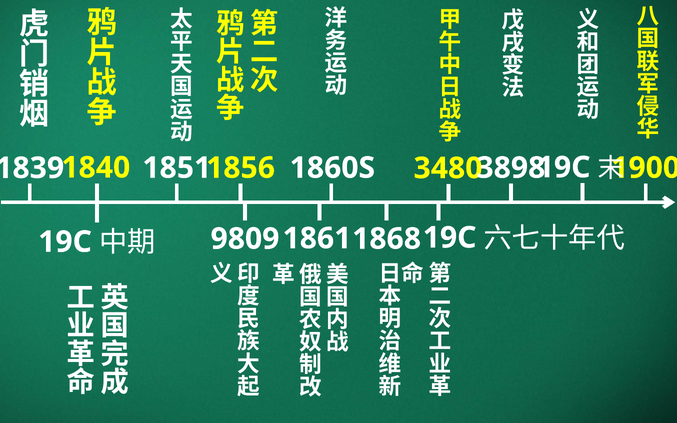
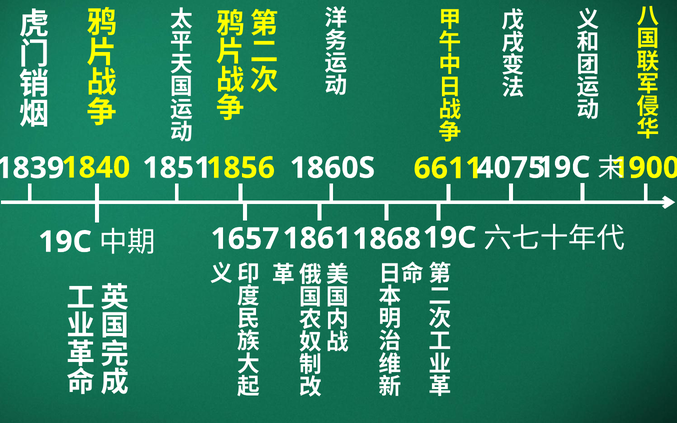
3898: 3898 -> 4075 (511, 168)
3480: 3480 -> 6611 (448, 168)
9809: 9809 -> 1657 (245, 239)
